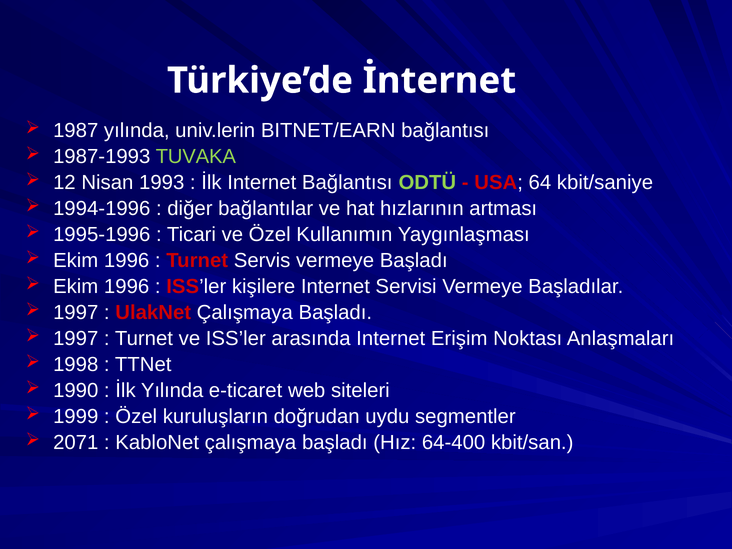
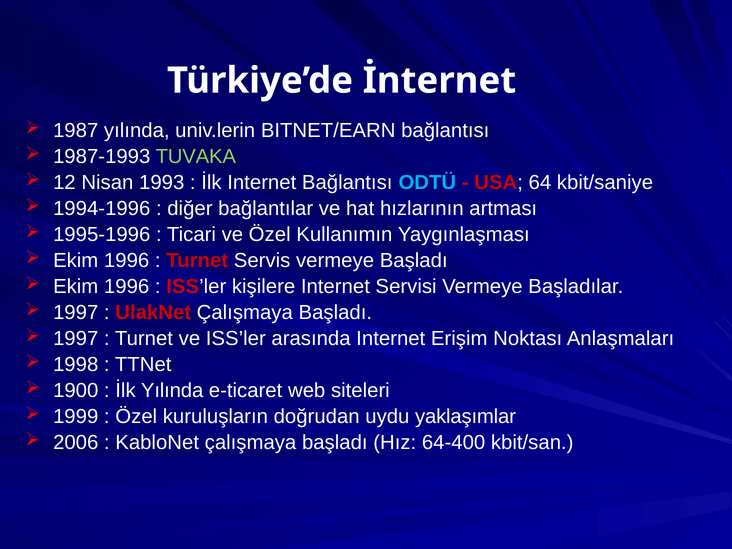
ODTÜ colour: light green -> light blue (427, 183)
1990: 1990 -> 1900 (76, 391)
segmentler: segmentler -> yaklaşımlar (465, 417)
2071: 2071 -> 2006 (76, 443)
